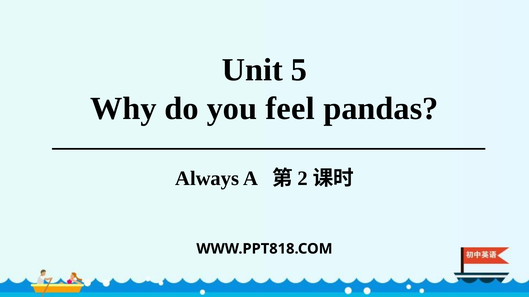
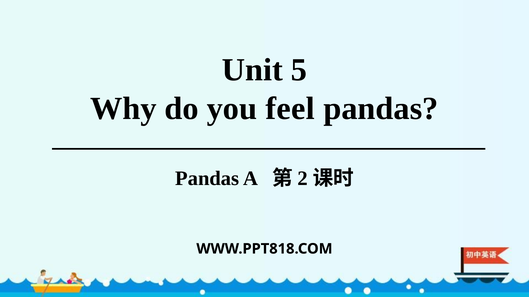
Always: Always -> Pandas (207, 179)
